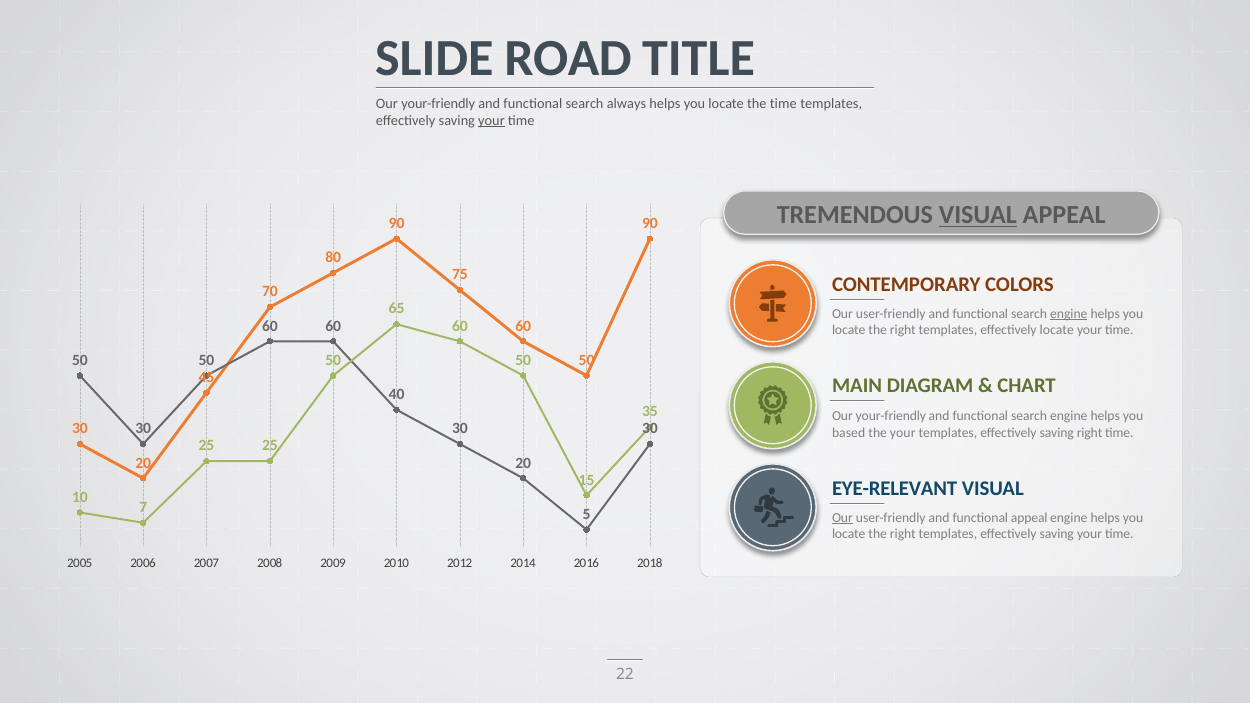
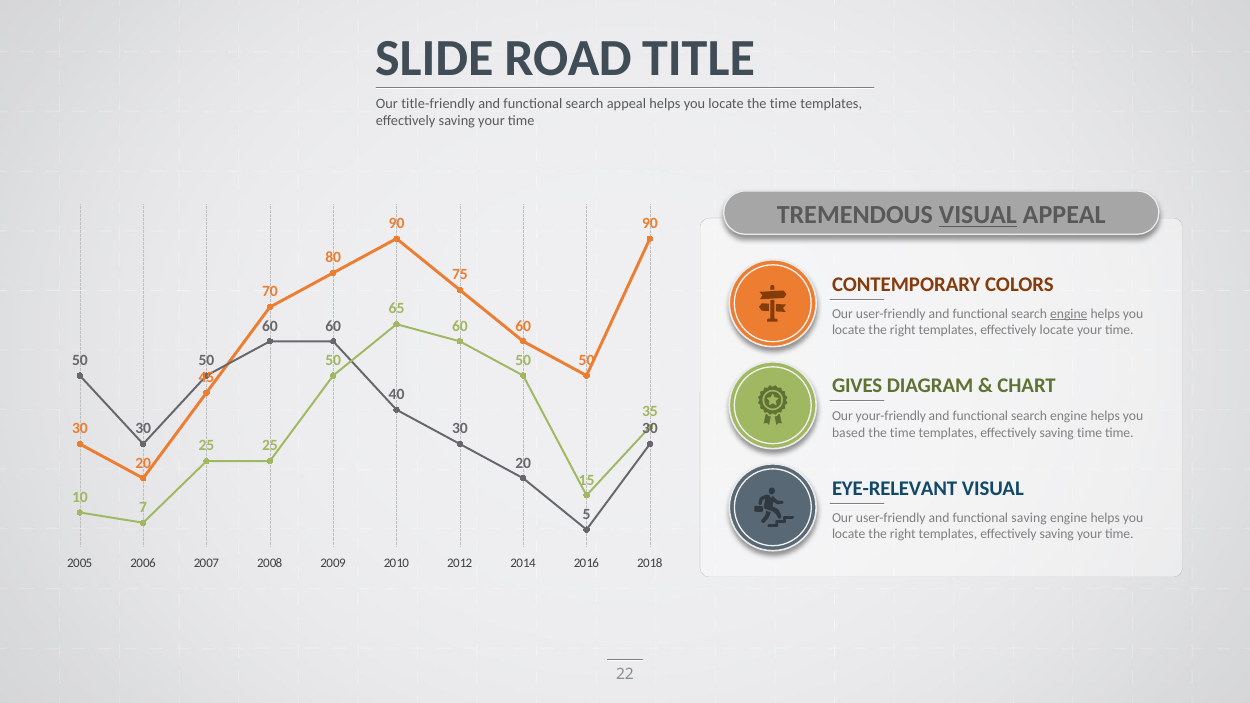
your-friendly: your-friendly -> title-friendly (438, 103)
search always: always -> appeal (626, 103)
your underline: present -> none (491, 121)
MAIN: MAIN -> GIVES (857, 386)
your: your -> time (903, 433)
saving right: right -> time (1090, 433)
Our underline: present -> none (842, 518)
functional appeal: appeal -> saving (1029, 518)
